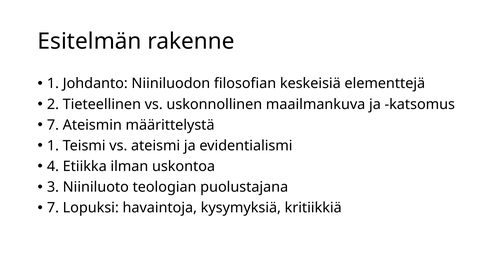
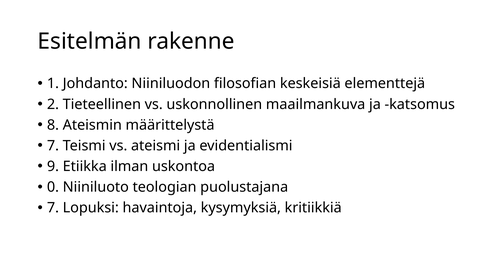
7: 7 -> 8 (53, 125)
1: 1 -> 7 (53, 146)
4: 4 -> 9 (53, 166)
3: 3 -> 0 (53, 187)
